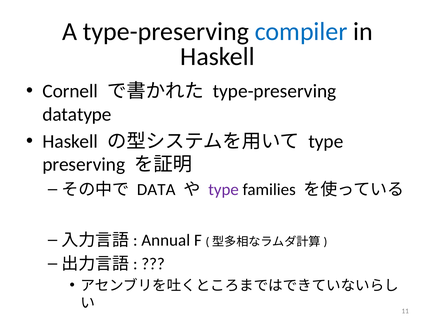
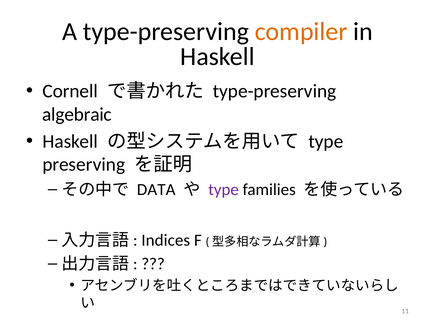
compiler colour: blue -> orange (301, 32)
datatype: datatype -> algebraic (77, 114)
Annual: Annual -> Indices (166, 240)
